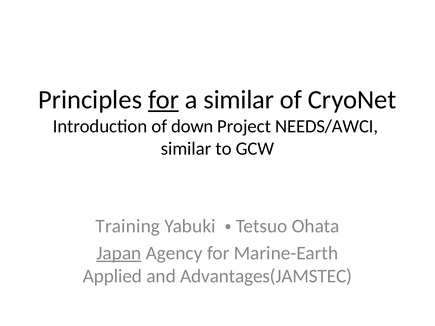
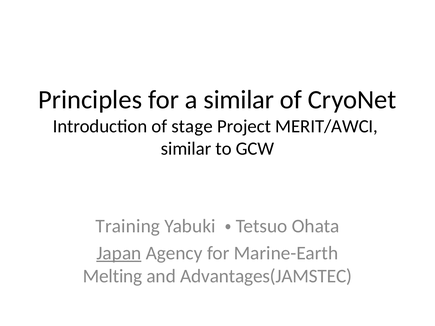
for underline: present -> none (164, 100)
down: down -> stage (192, 126)
NEEDS/AWCI: NEEDS/AWCI -> MERIT/AWCI (327, 126)
Applied: Applied -> Melting (113, 276)
